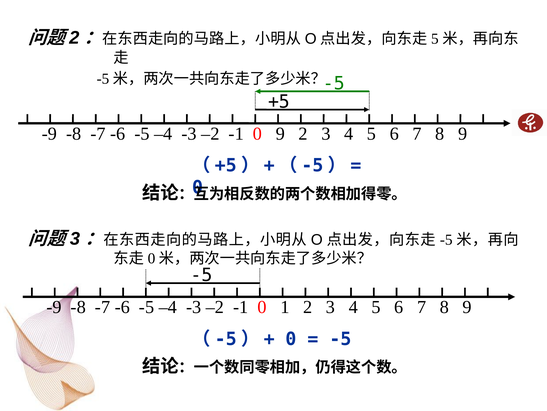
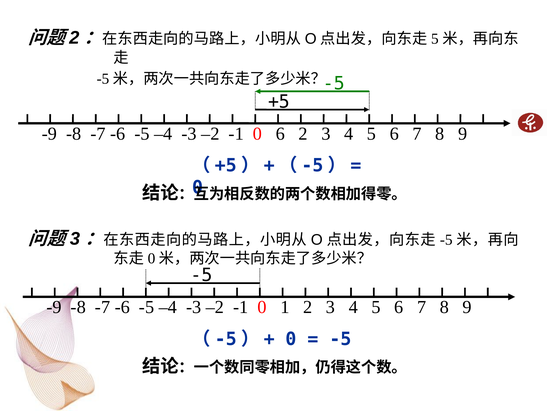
0 9: 9 -> 6 (280, 133)
